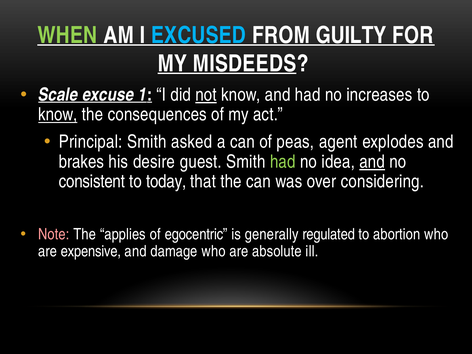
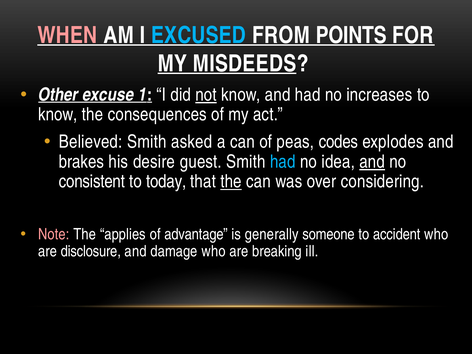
WHEN colour: light green -> pink (67, 35)
GUILTY: GUILTY -> POINTS (351, 35)
Scale: Scale -> Other (58, 95)
know underline: present -> none (58, 115)
Principal: Principal -> Believed (91, 142)
agent: agent -> codes (338, 142)
had colour: light green -> light blue (283, 162)
the underline: none -> present (231, 182)
egocentric: egocentric -> advantage (196, 234)
regulated: regulated -> someone (329, 234)
abortion: abortion -> accident (397, 234)
expensive: expensive -> disclosure (91, 251)
absolute: absolute -> breaking (277, 251)
